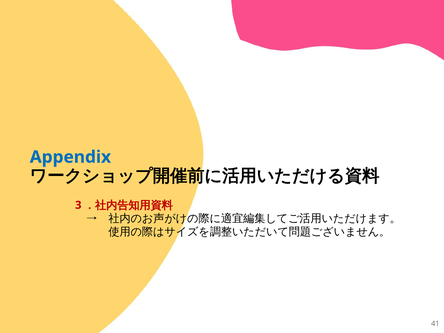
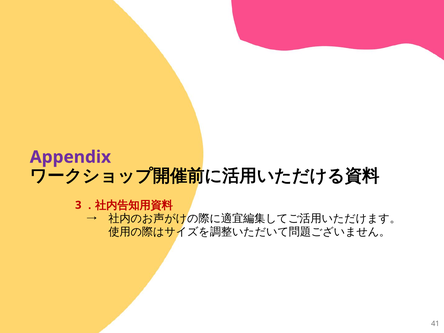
Appendix colour: blue -> purple (70, 157)
